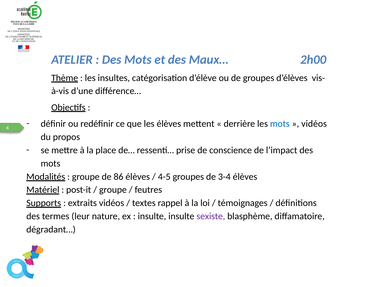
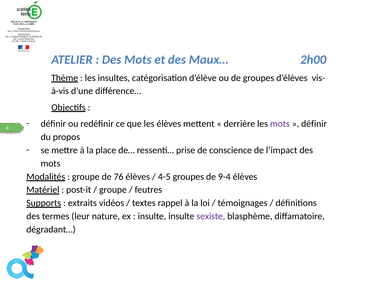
mots colour: blue -> purple (280, 124)
vidéos: vidéos -> définir (314, 124)
86: 86 -> 76 (119, 177)
3-4: 3-4 -> 9-4 (224, 177)
